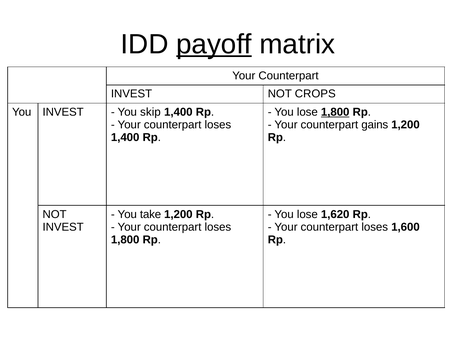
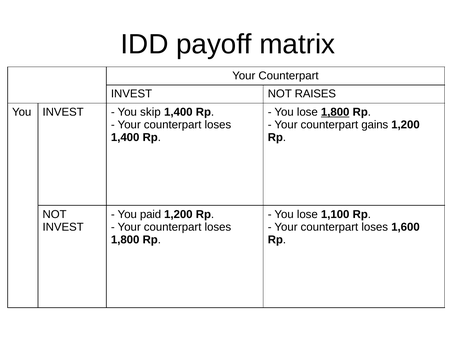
payoff underline: present -> none (214, 44)
CROPS: CROPS -> RAISES (315, 94)
take: take -> paid (151, 214)
1,620: 1,620 -> 1,100 (335, 214)
